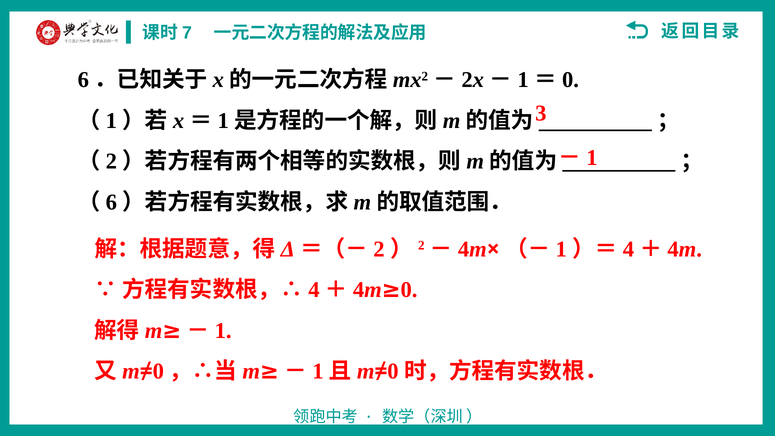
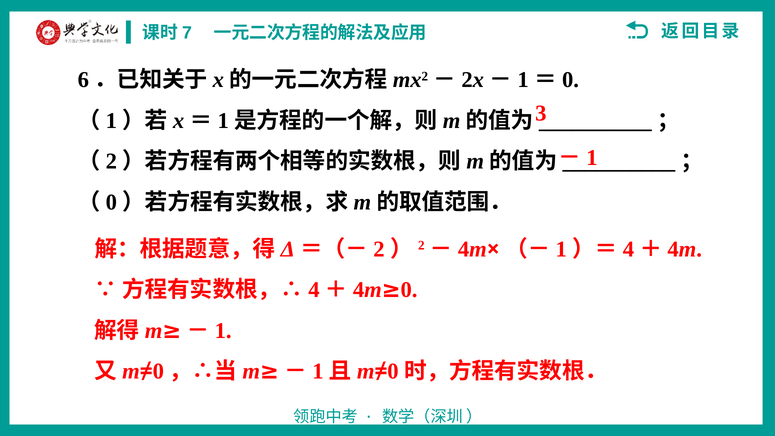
6: 6 -> 0 (111, 202)
